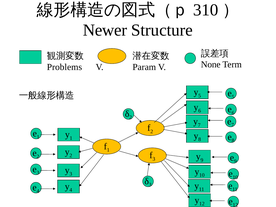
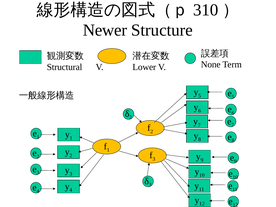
Problems: Problems -> Structural (65, 67)
Param: Param -> Lower (144, 67)
